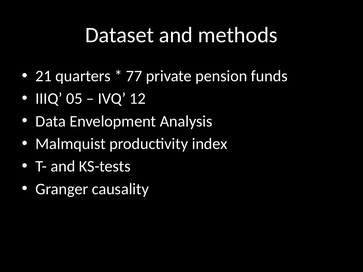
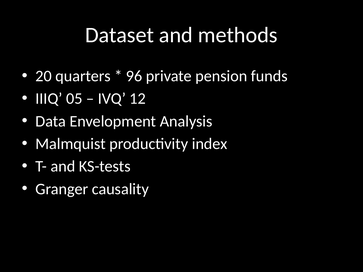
21: 21 -> 20 (44, 76)
77: 77 -> 96 (134, 76)
